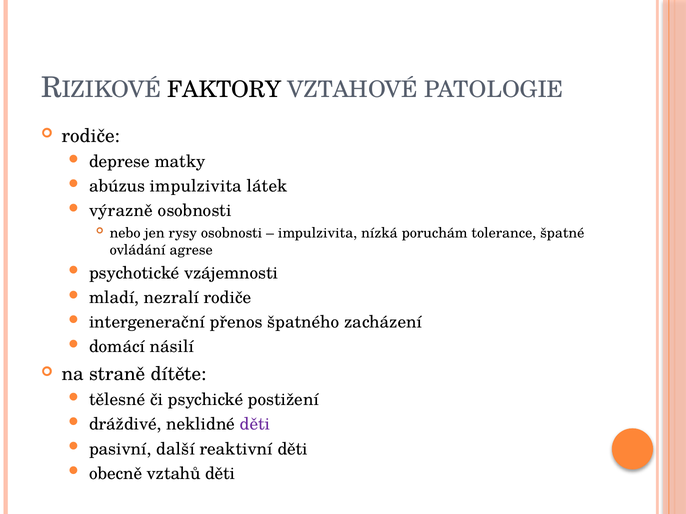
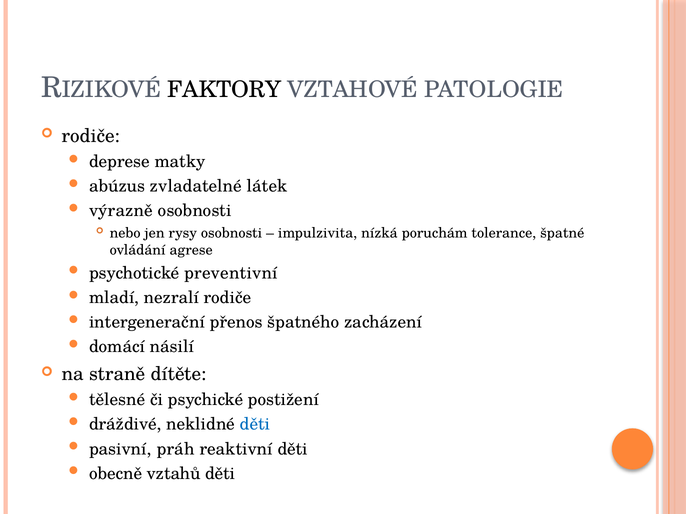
abúzus impulzivita: impulzivita -> zvladatelné (196, 186)
vzájemnosti: vzájemnosti -> preventivní (231, 273)
děti colour: purple -> blue (255, 425)
další: další -> práh (176, 449)
